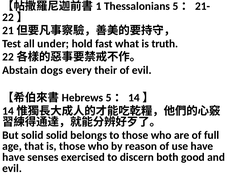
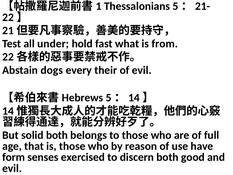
truth: truth -> from (165, 44)
solid solid: solid -> both (57, 135)
have: have -> form (14, 157)
